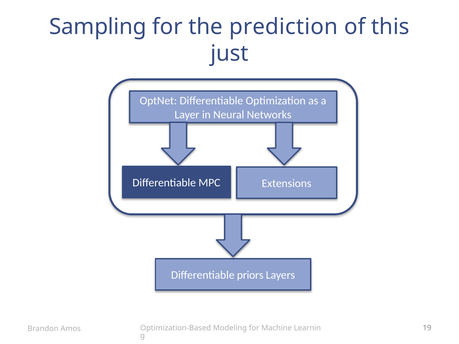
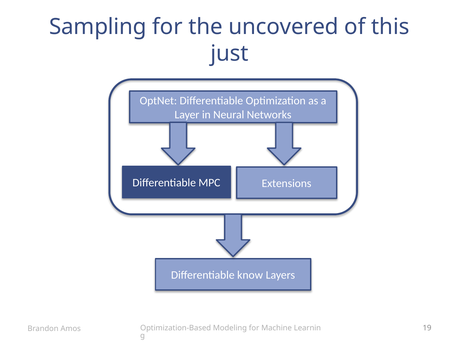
prediction: prediction -> uncovered (284, 27)
priors: priors -> know (250, 275)
